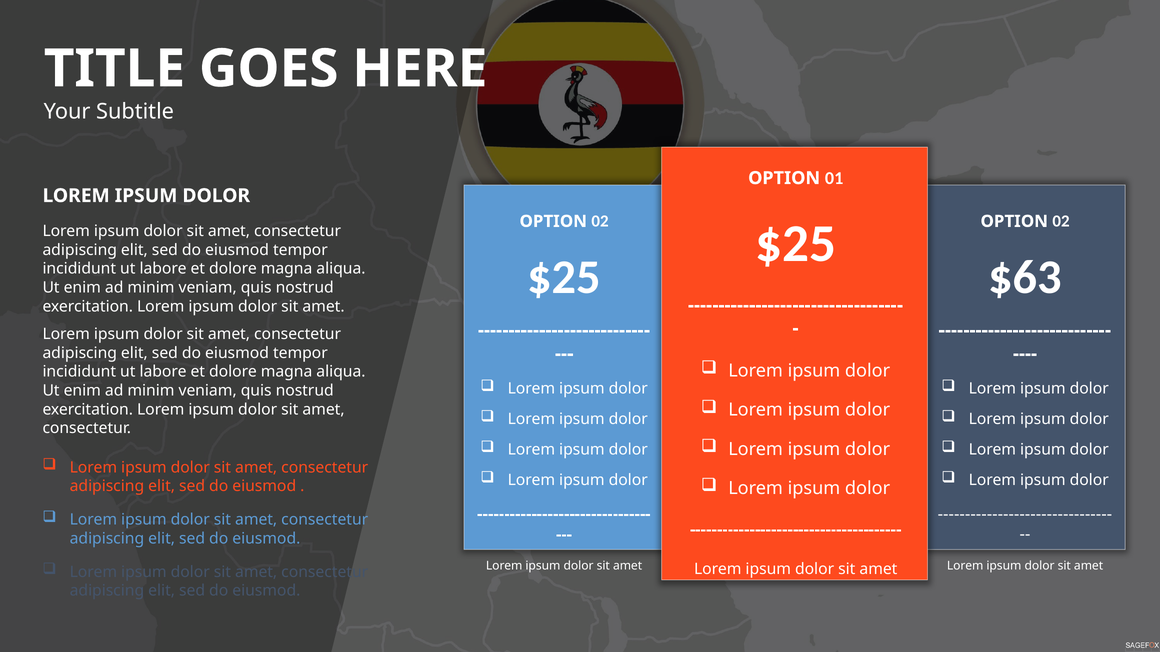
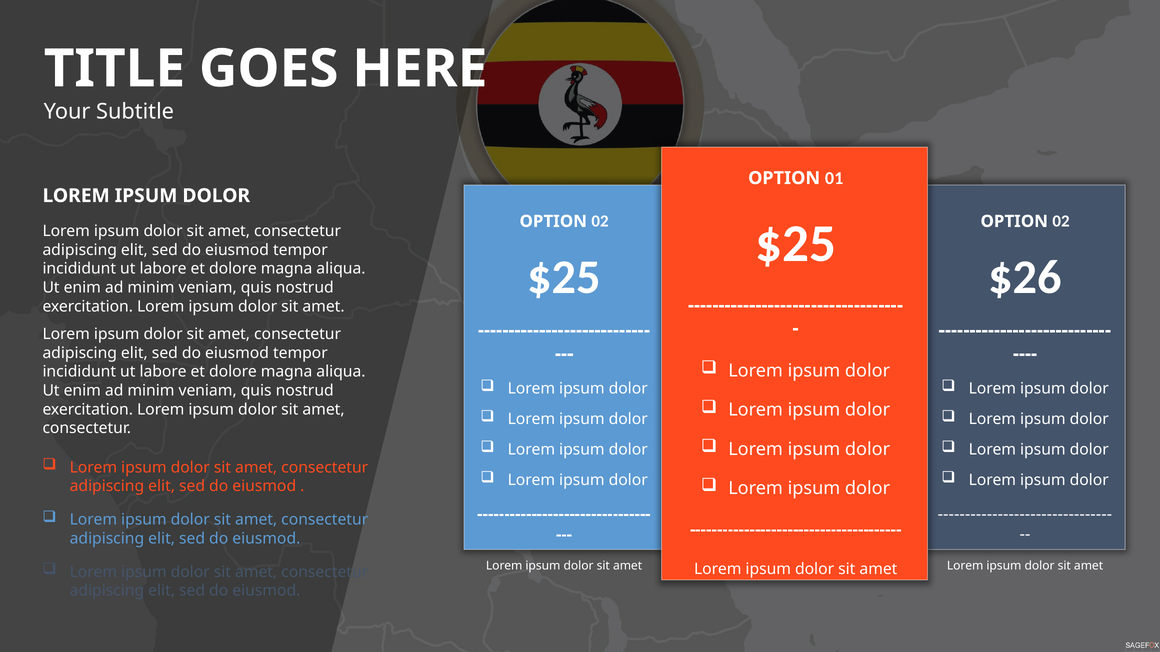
$63: $63 -> $26 (1025, 277)
